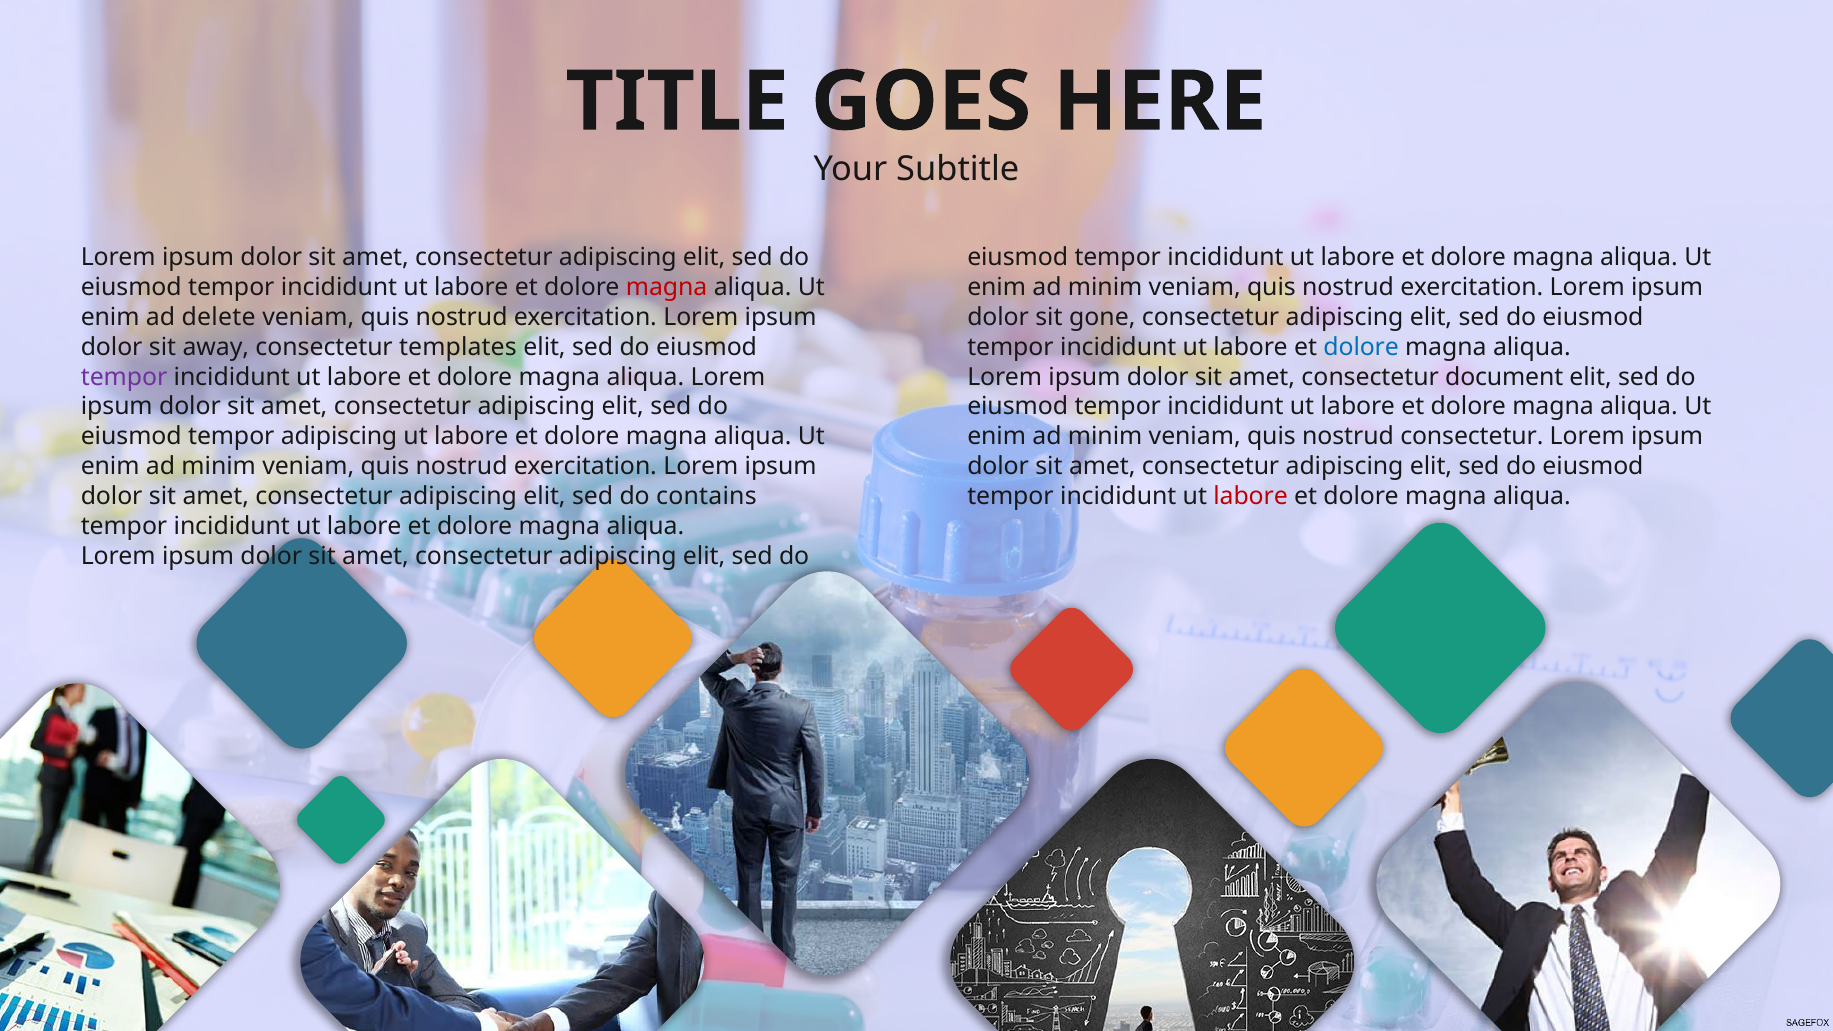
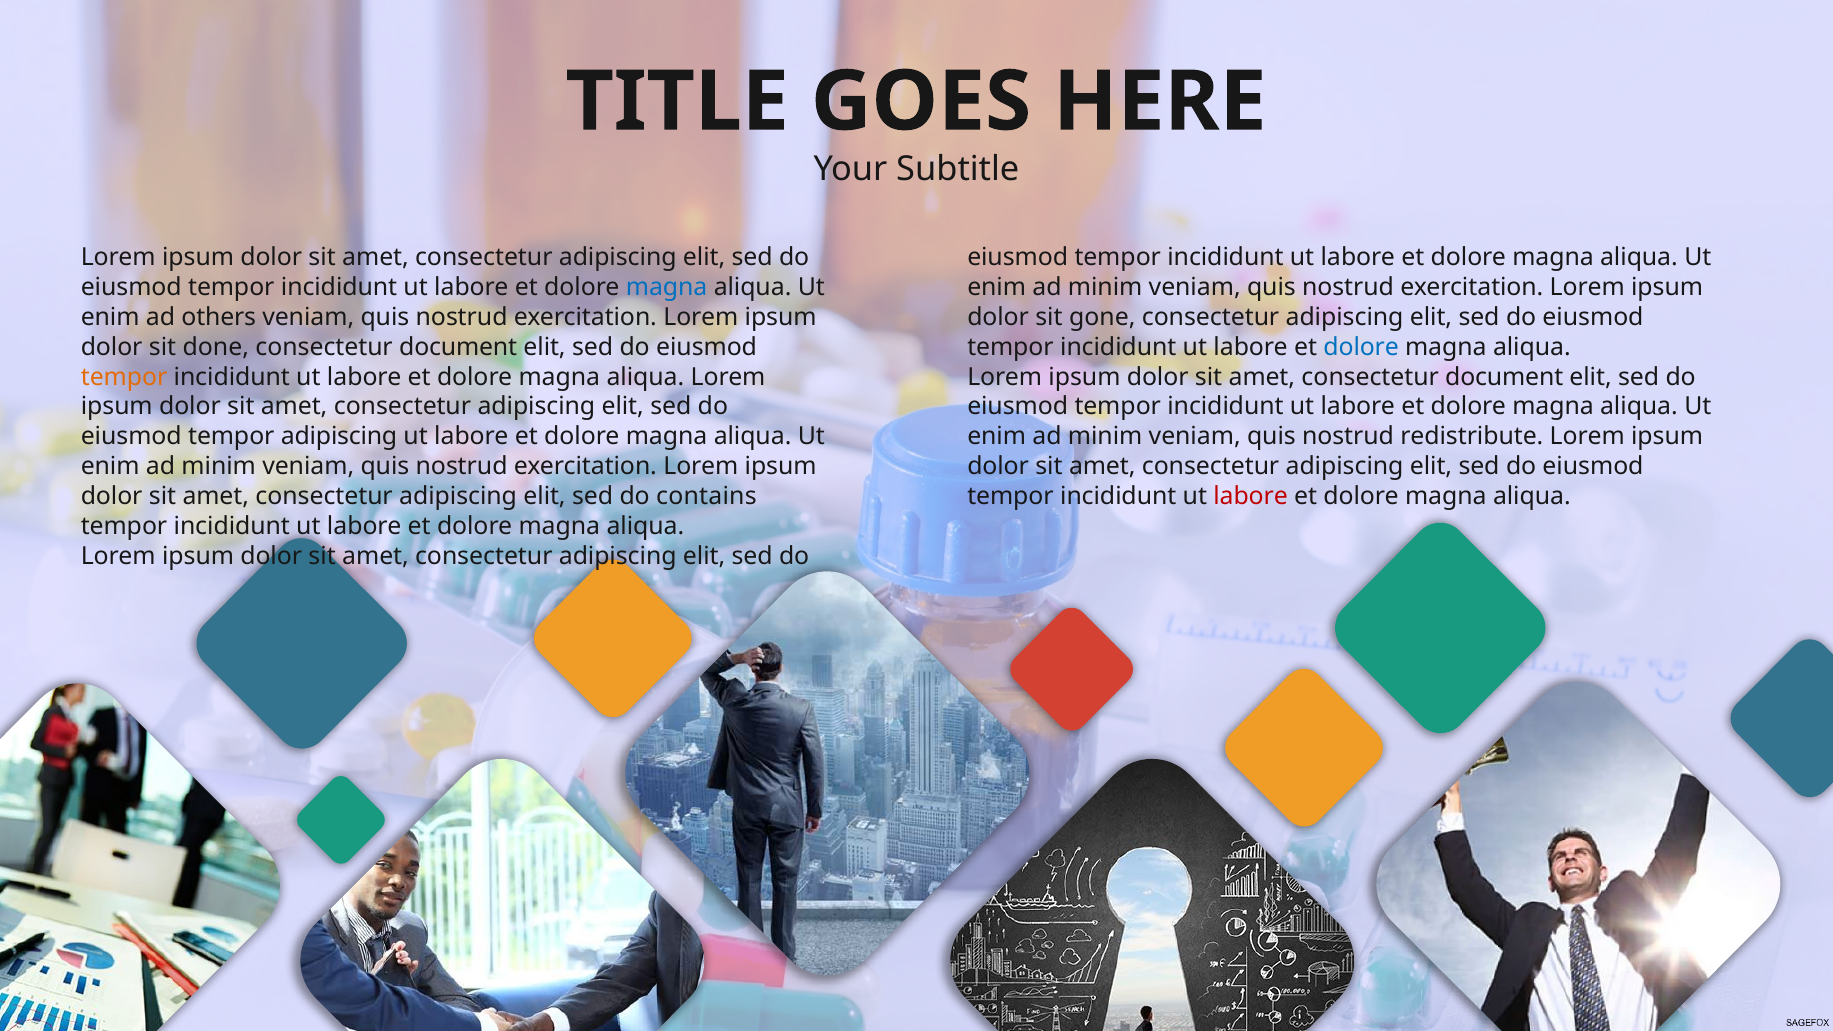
magna colour: red -> blue (667, 288)
delete: delete -> others (219, 317)
away: away -> done (216, 347)
templates: templates -> document (458, 347)
tempor colour: purple -> orange (124, 377)
nostrud consectetur: consectetur -> redistribute (1472, 437)
